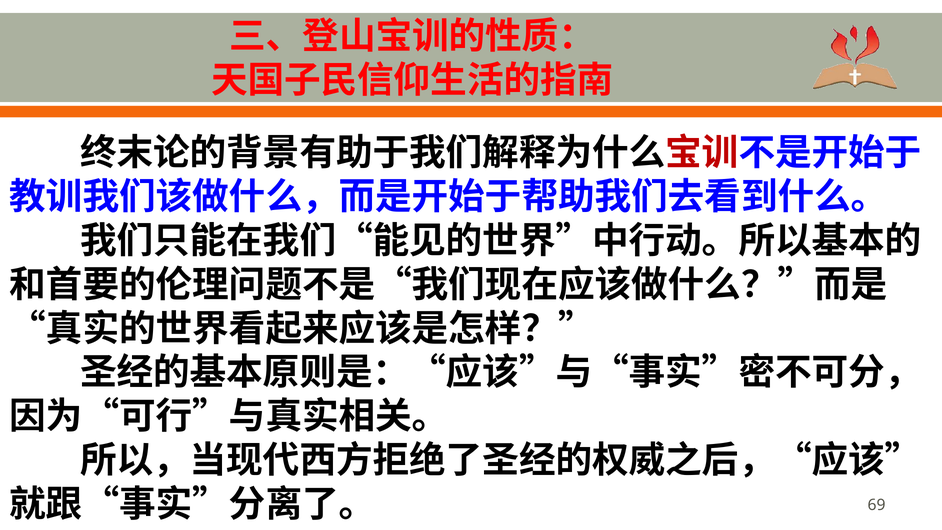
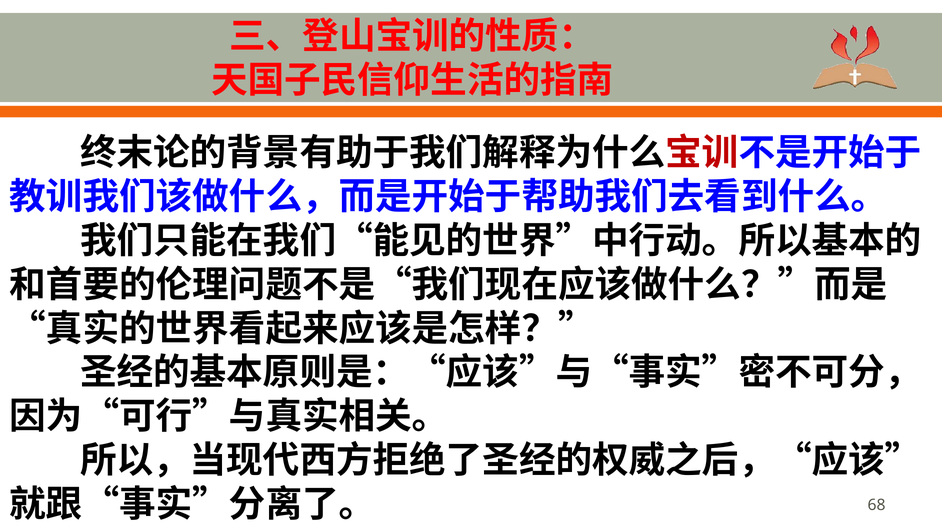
69: 69 -> 68 (877, 505)
